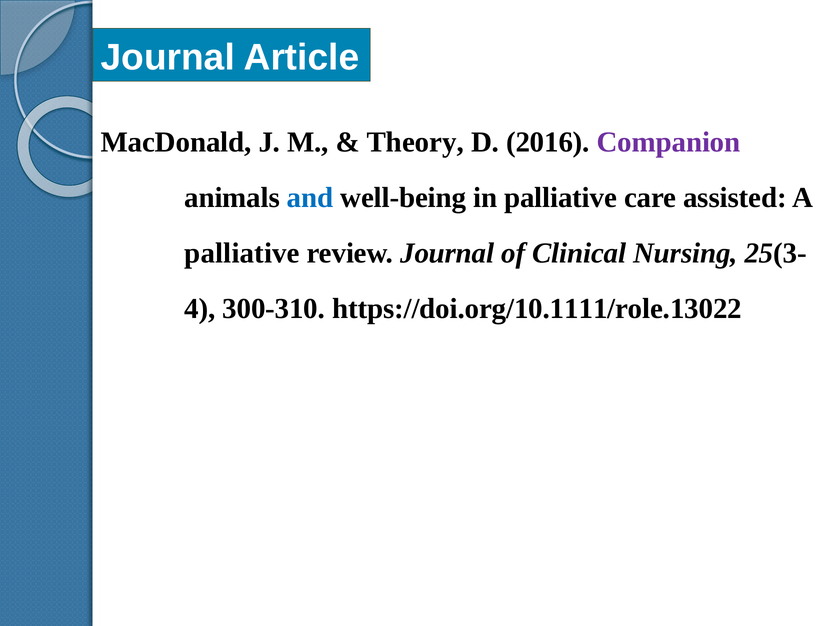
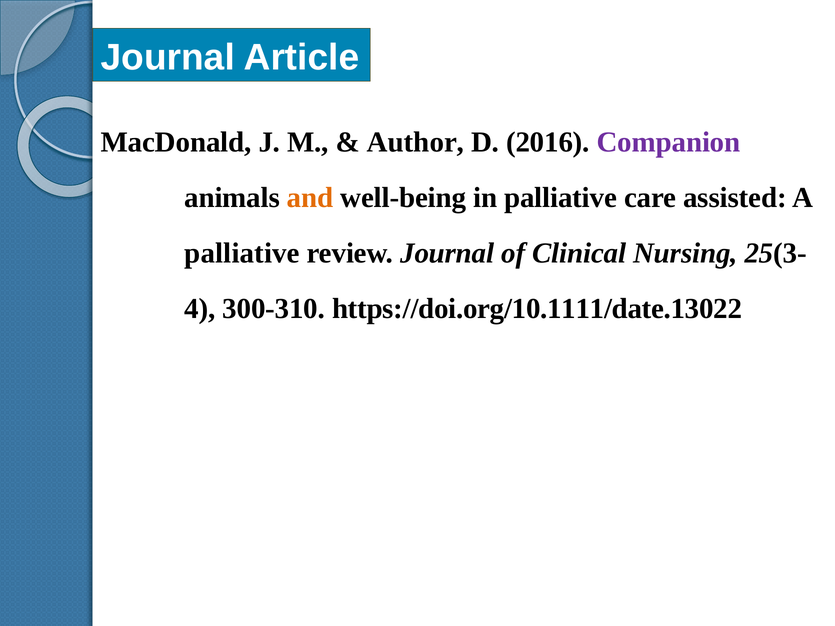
Theory: Theory -> Author (415, 142)
and colour: blue -> orange (310, 198)
https://doi.org/10.1111/role.13022: https://doi.org/10.1111/role.13022 -> https://doi.org/10.1111/date.13022 (537, 309)
